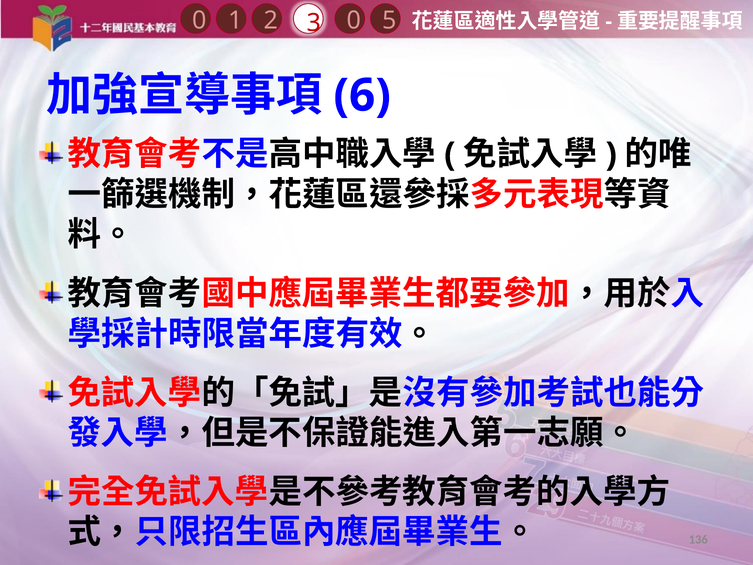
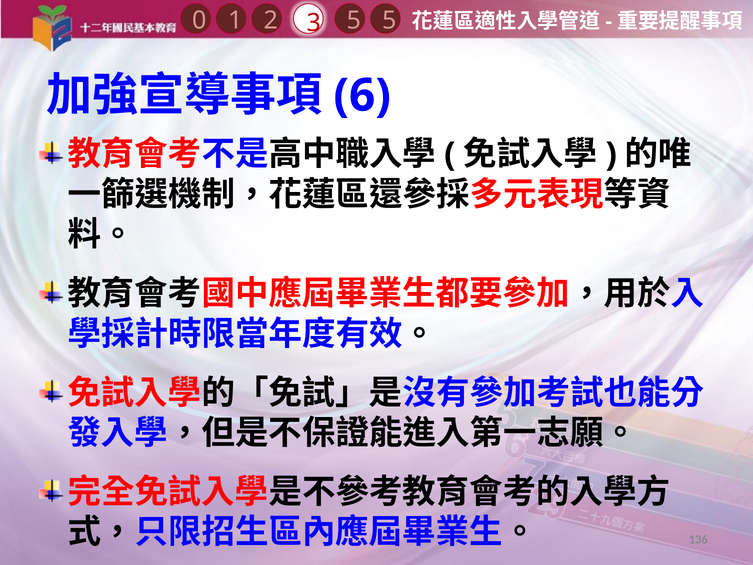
1 0: 0 -> 5 (354, 20)
